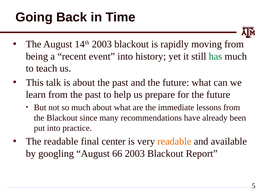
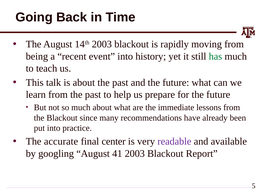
The readable: readable -> accurate (61, 141)
readable colour: orange -> purple (174, 141)
66: 66 -> 41 (117, 153)
